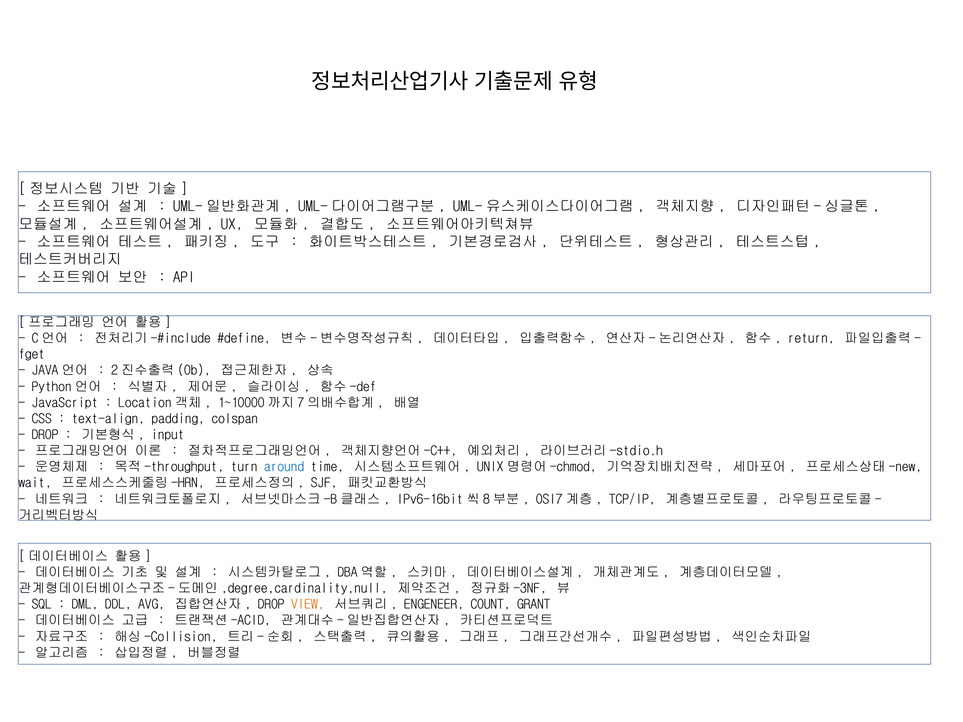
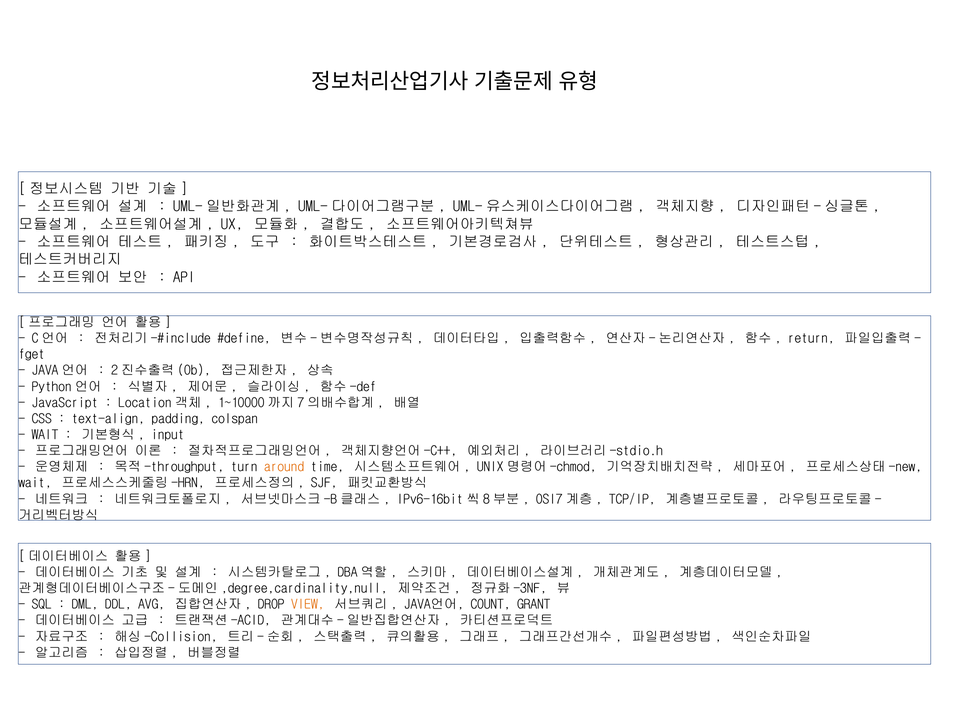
DROP: DROP -> WAIT (45, 435)
around colour: blue -> orange (284, 467)
ENGENEER: ENGENEER -> JAVA언어 (434, 605)
